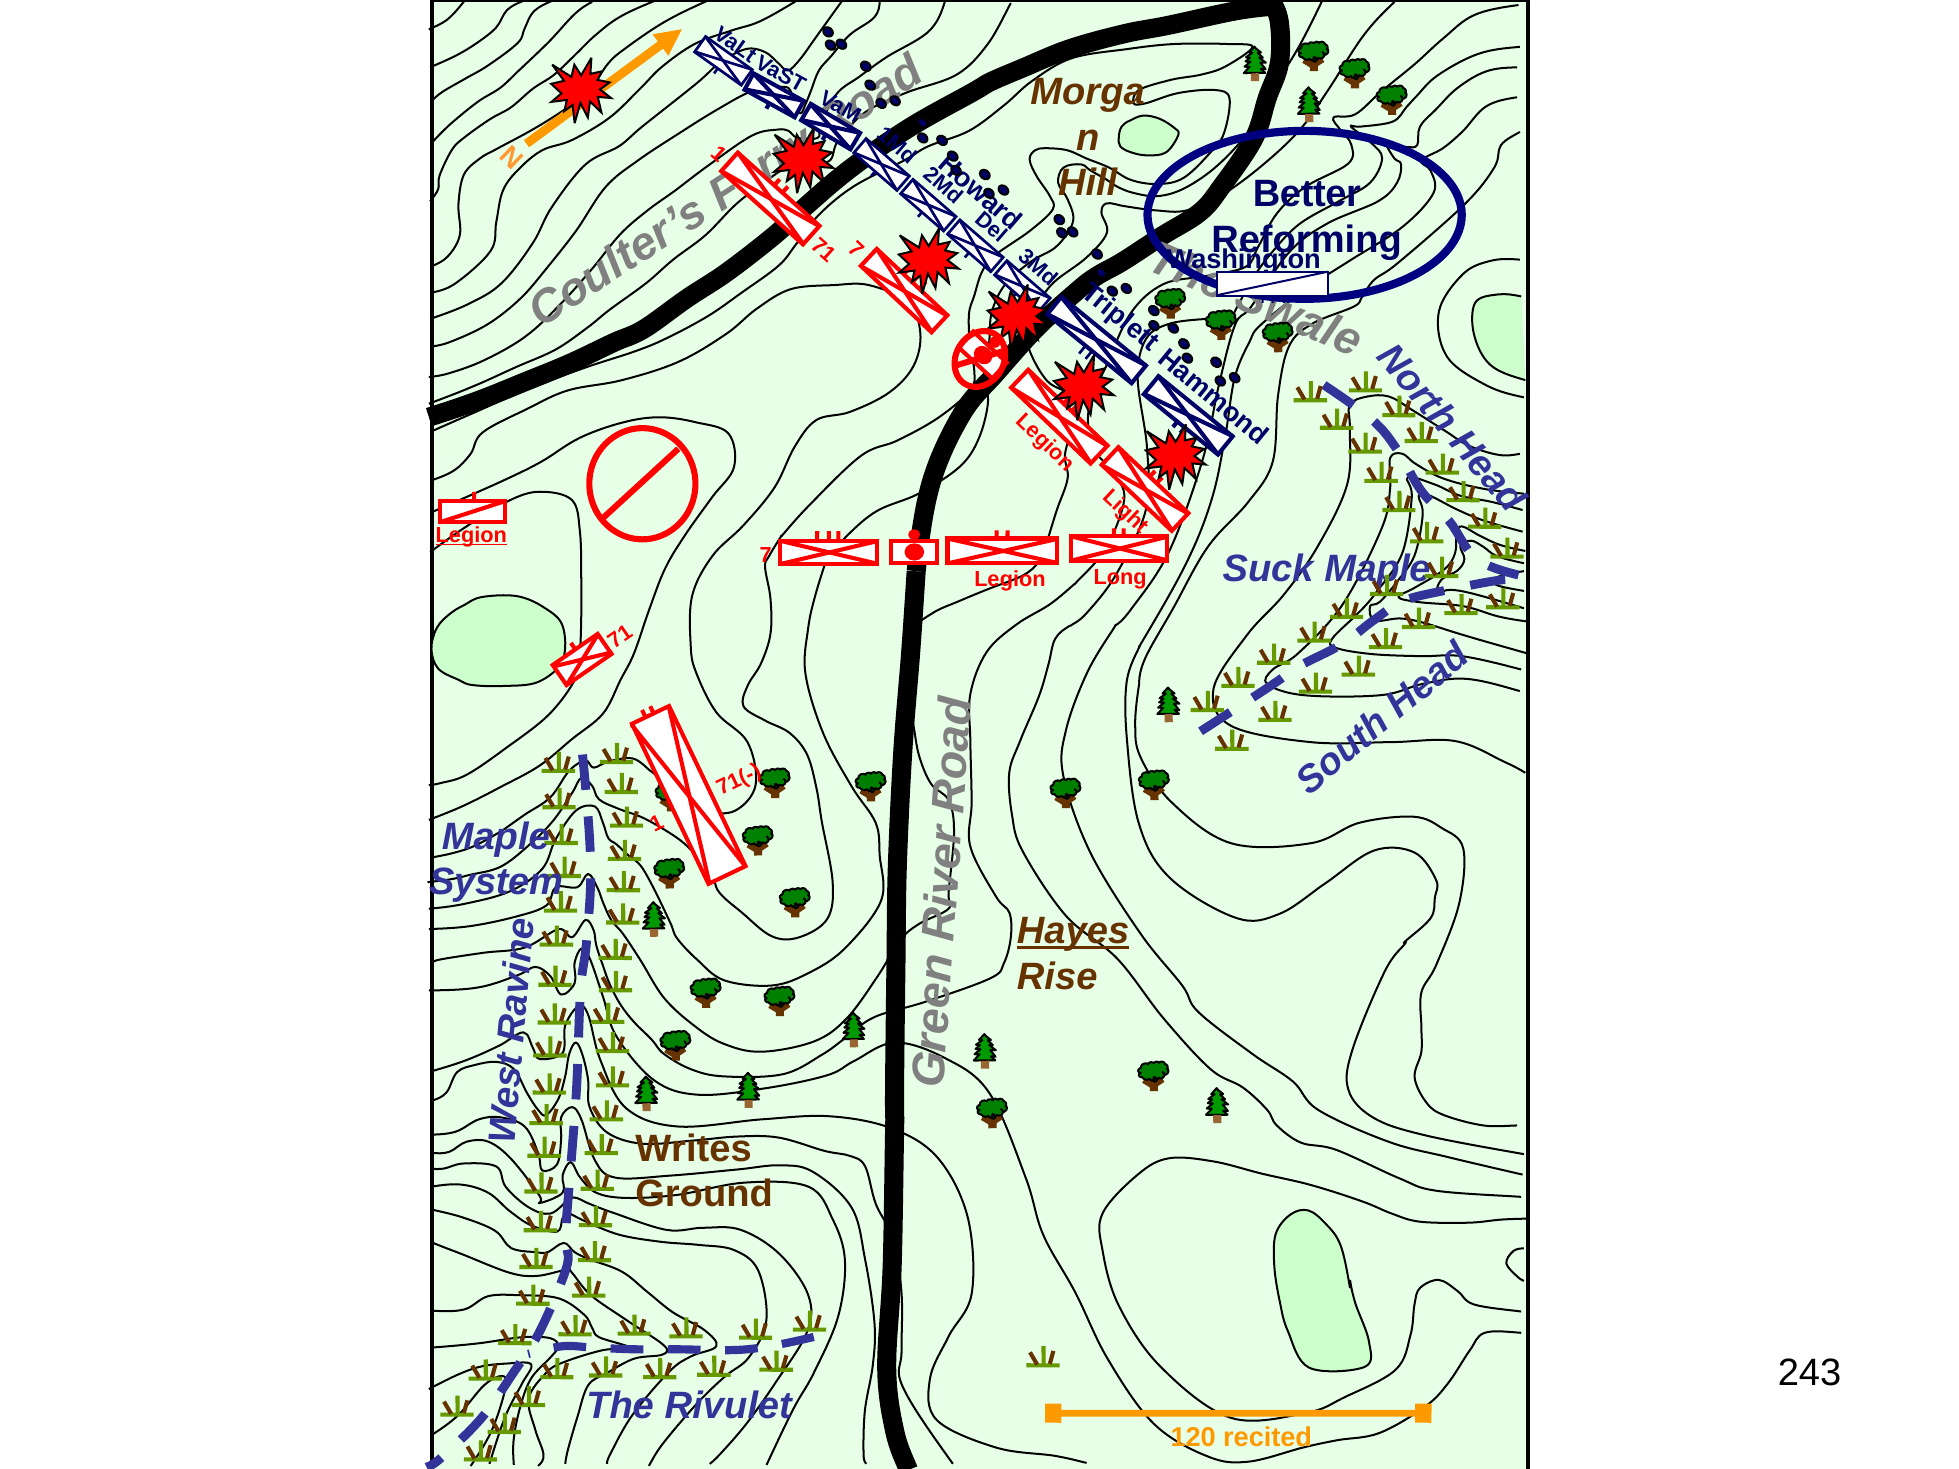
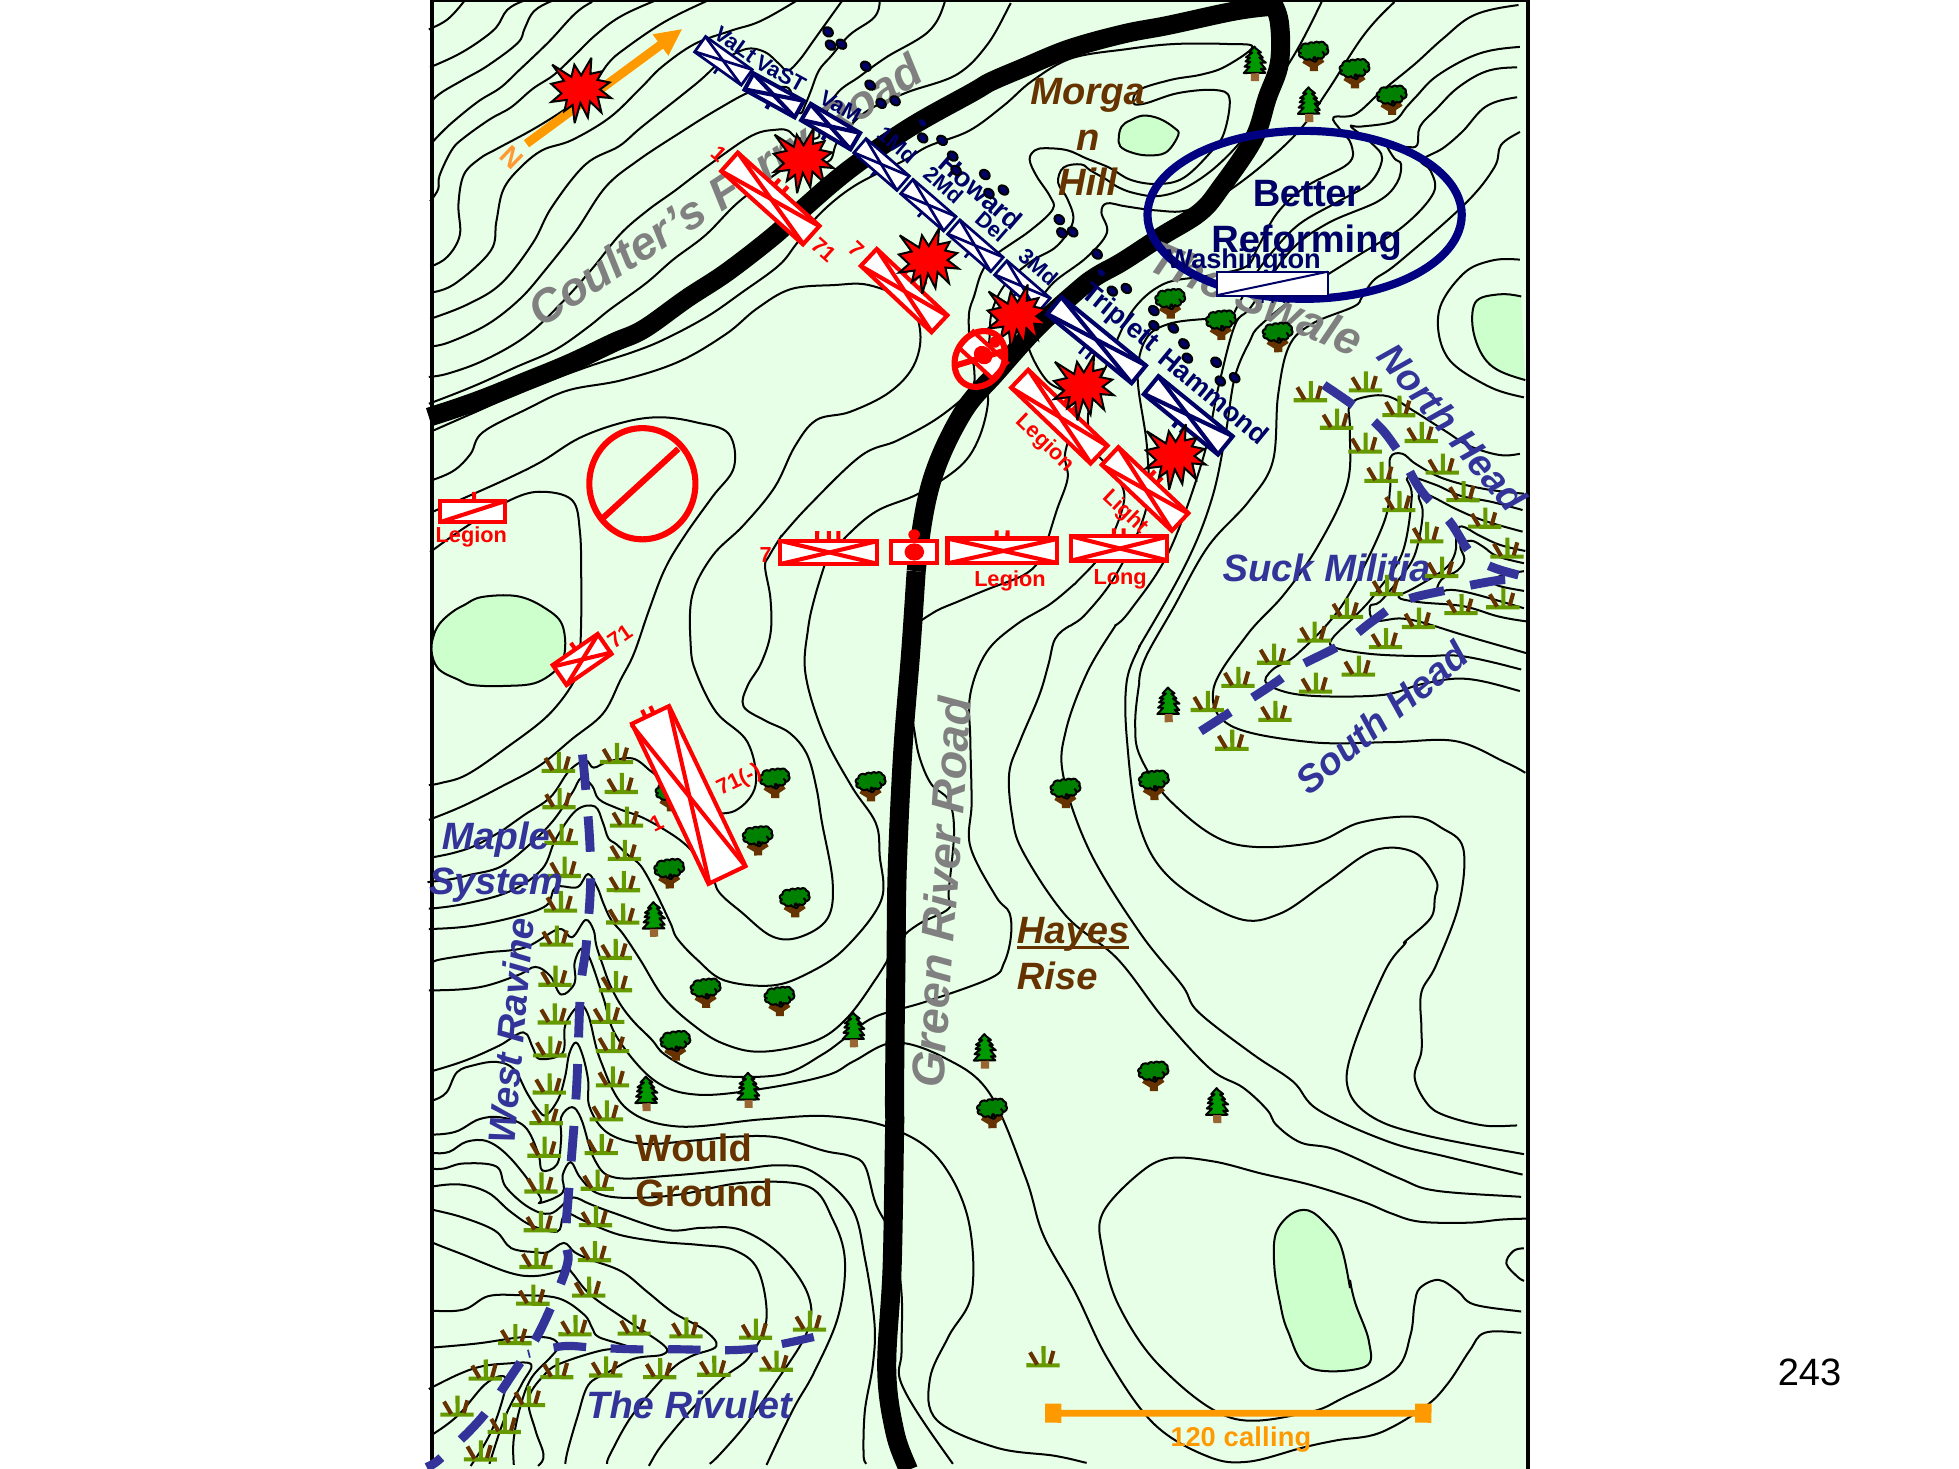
Legion underline: present -> none (471, 536)
Suck Maple: Maple -> Militia (1377, 569)
Writes: Writes -> Would (694, 1149)
recited: recited -> calling (1267, 1438)
